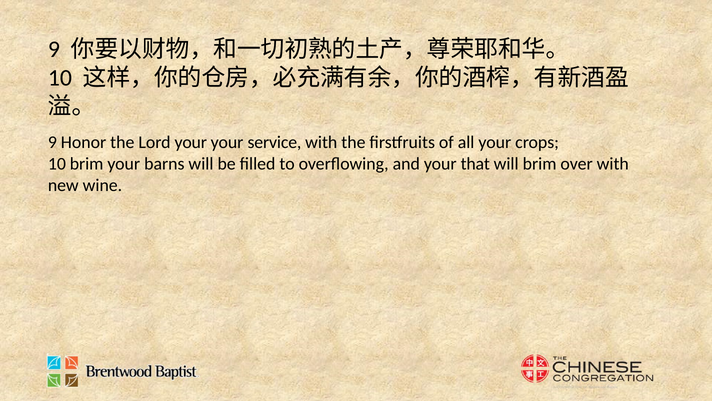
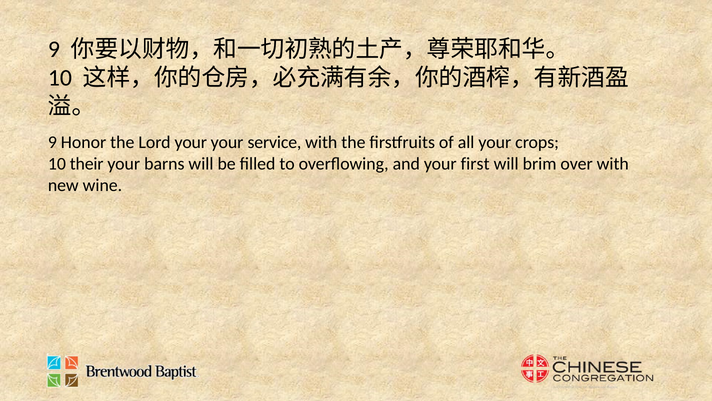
10 brim: brim -> their (87, 164)
that: that -> first (475, 164)
